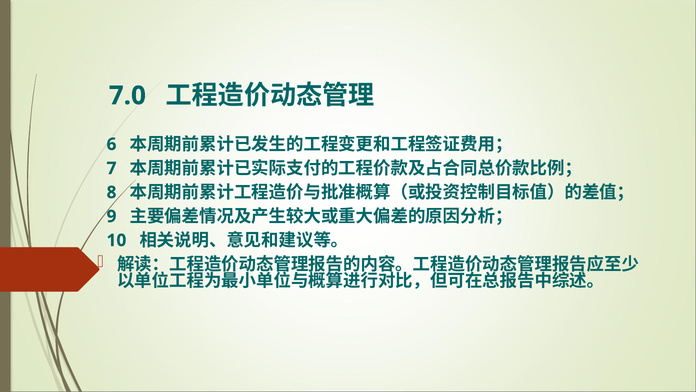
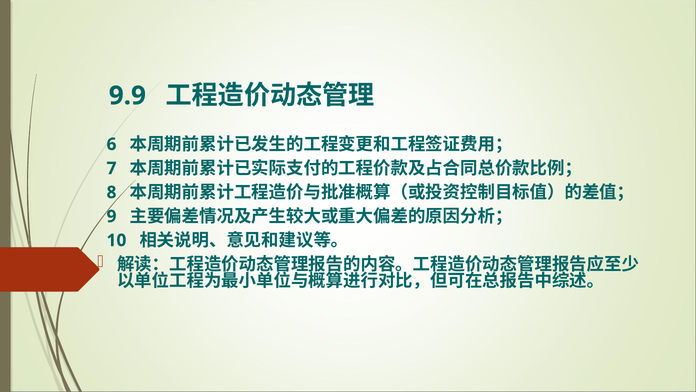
7.0: 7.0 -> 9.9 (127, 96)
